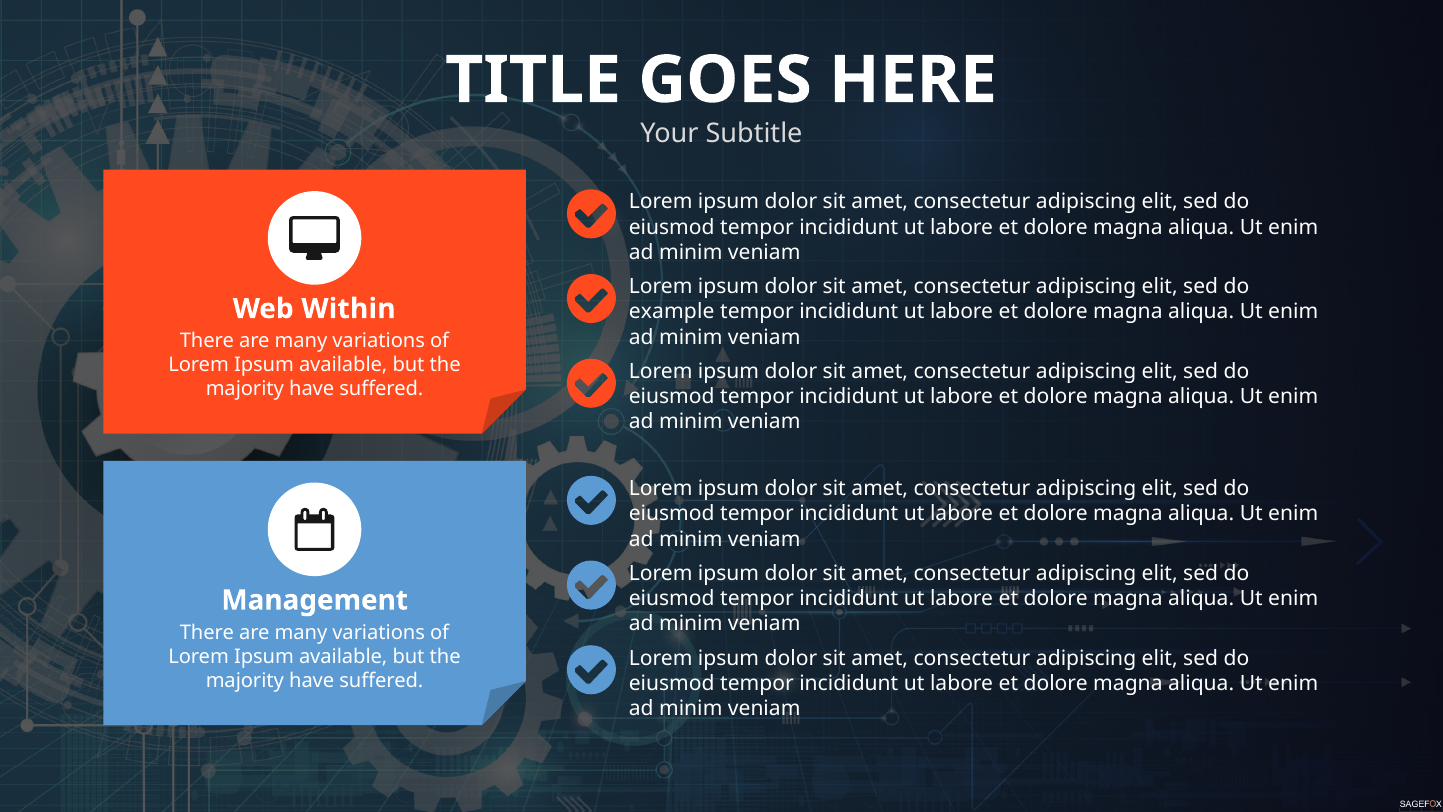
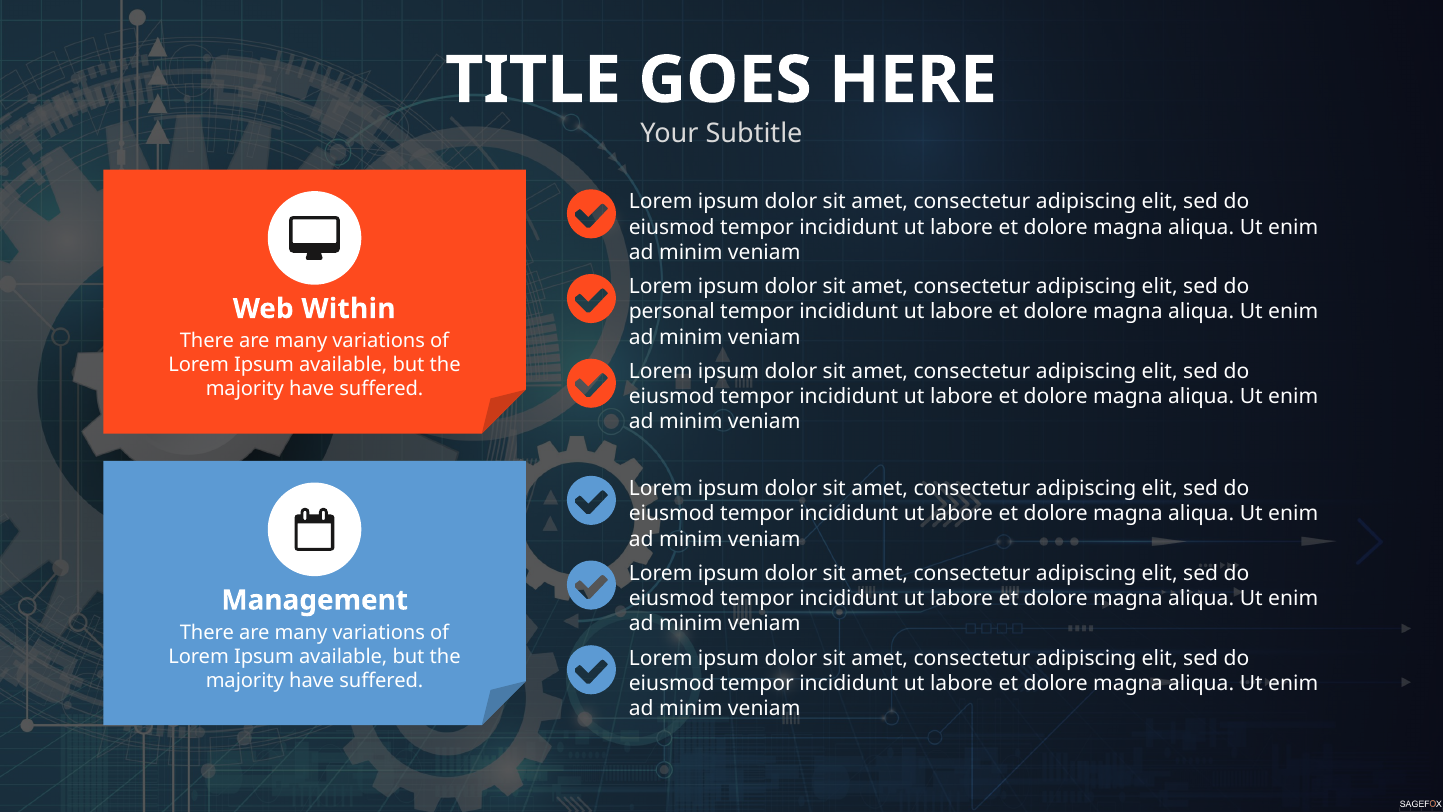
example: example -> personal (672, 312)
